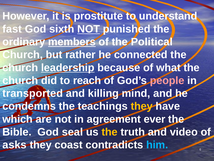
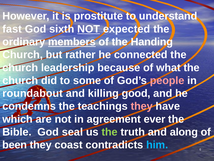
punished: punished -> expected (127, 29)
Political: Political -> Handing (152, 42)
leadership underline: present -> none (68, 67)
reach: reach -> some (87, 80)
transported: transported -> roundabout (33, 93)
mind: mind -> good (136, 93)
they colour: yellow -> pink (142, 106)
the colour: yellow -> light green (110, 132)
video: video -> along (184, 132)
asks: asks -> been (15, 144)
